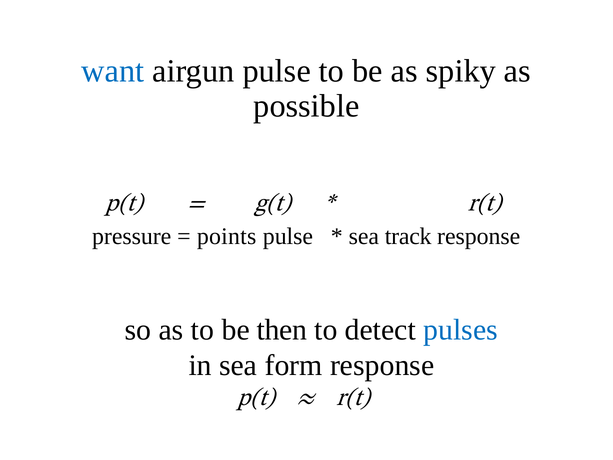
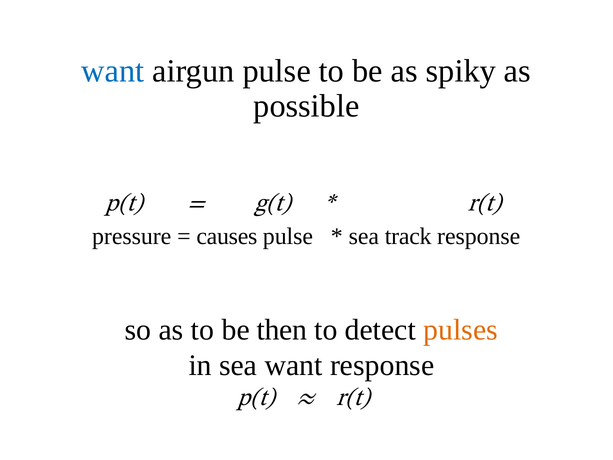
points: points -> causes (227, 236)
pulses colour: blue -> orange (461, 330)
sea form: form -> want (294, 365)
